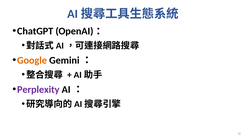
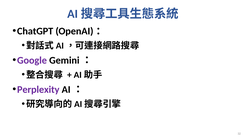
Google colour: orange -> purple (32, 60)
